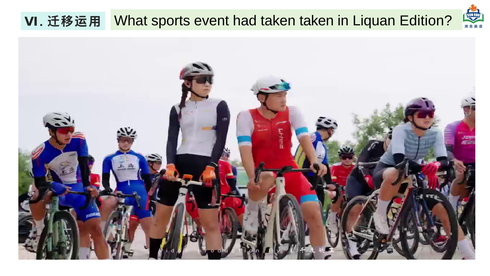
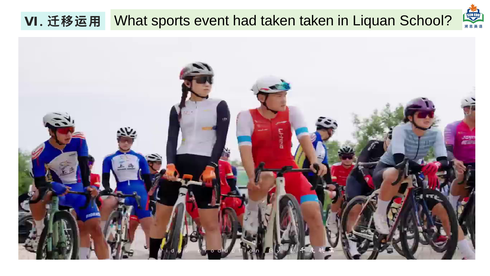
Edition: Edition -> School (426, 21)
